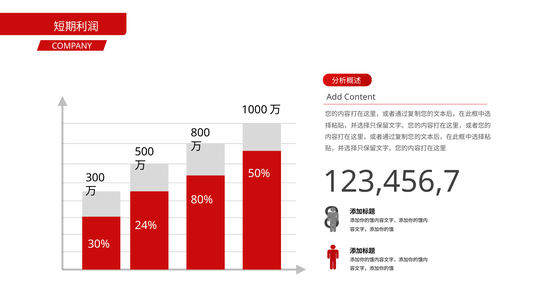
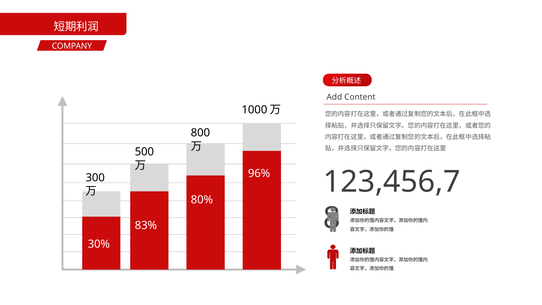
50%: 50% -> 96% (259, 173)
24%: 24% -> 83% (146, 225)
